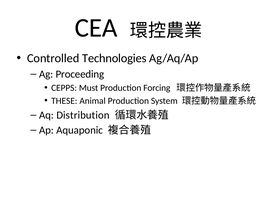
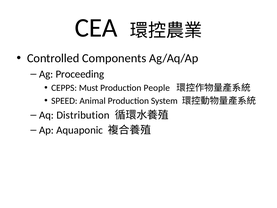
Technologies: Technologies -> Components (114, 58)
Forcing: Forcing -> People (157, 88)
THESE: THESE -> SPEED (64, 101)
